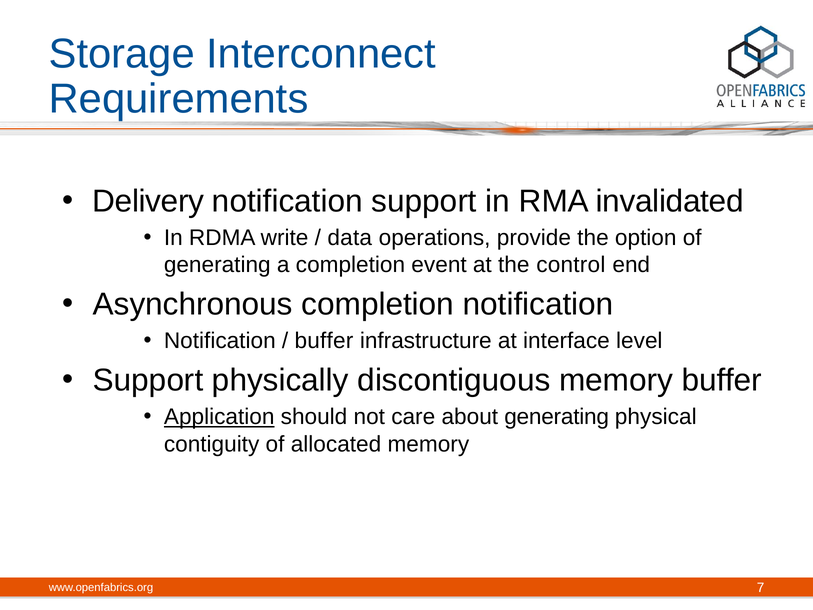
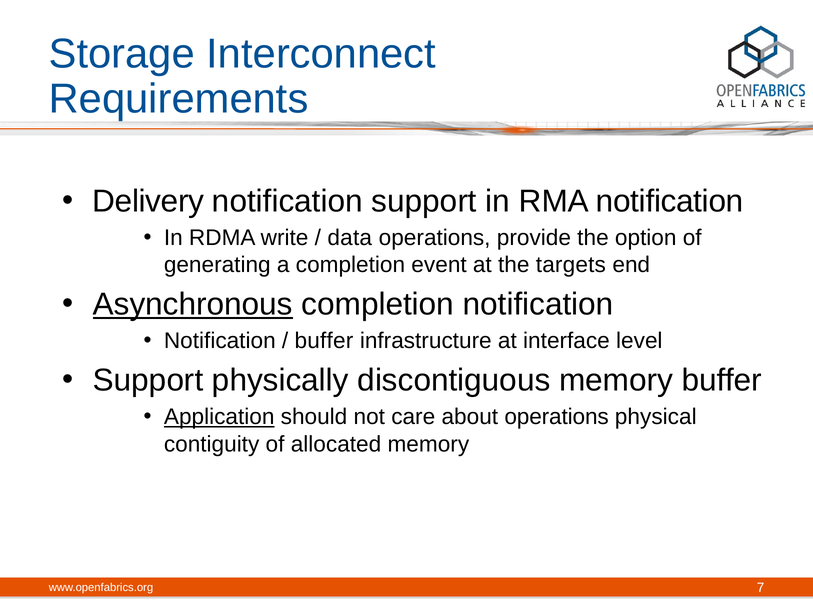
RMA invalidated: invalidated -> notification (670, 201)
control: control -> targets (571, 265)
Asynchronous underline: none -> present (193, 304)
about generating: generating -> operations (557, 417)
